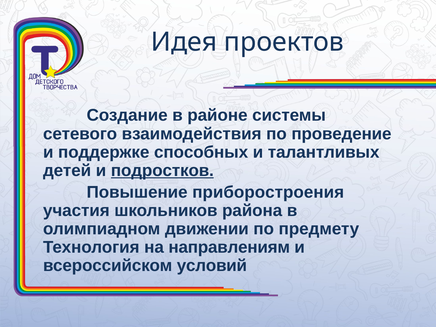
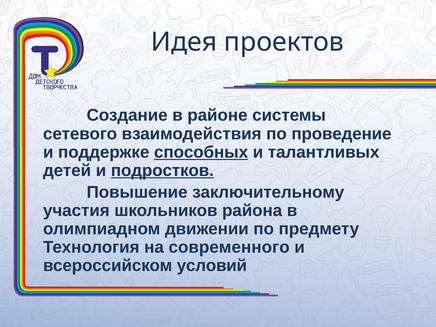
способных underline: none -> present (201, 152)
приборостроения: приборостроения -> заключительному (268, 192)
направлениям: направлениям -> современного (229, 247)
